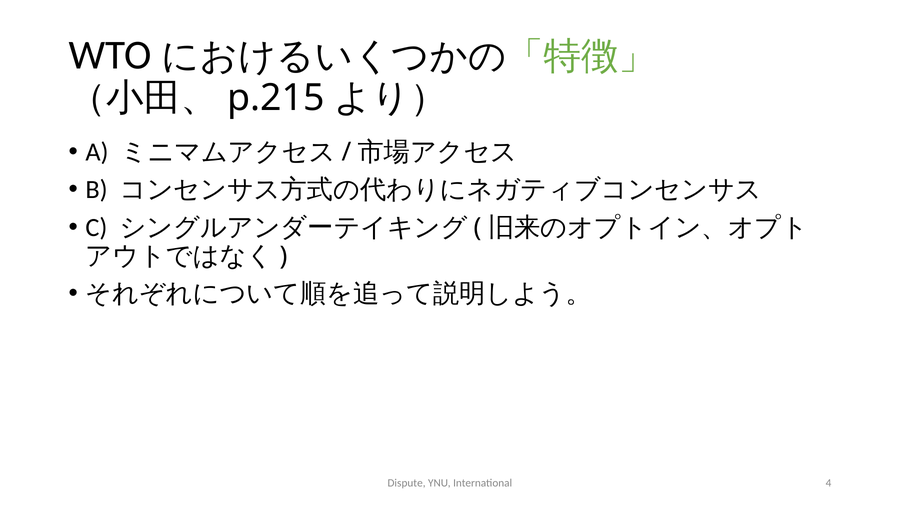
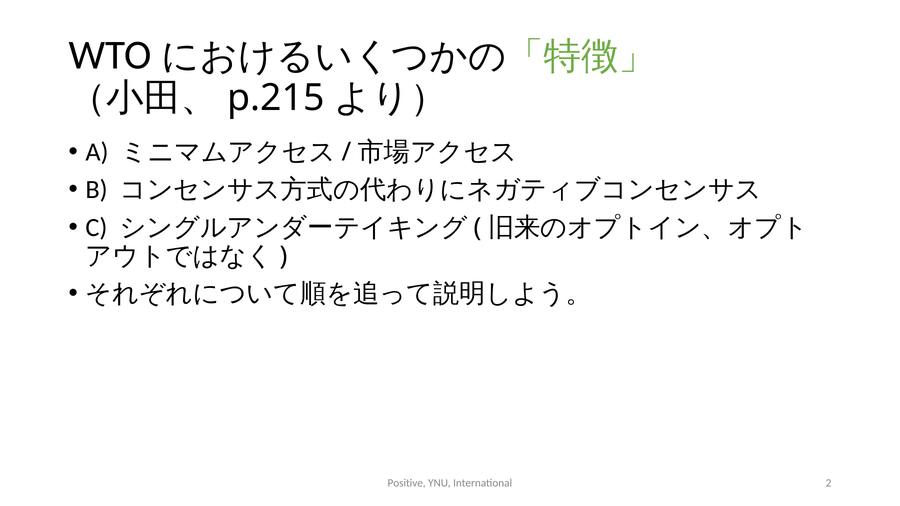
Dispute: Dispute -> Positive (407, 483)
4: 4 -> 2 (829, 483)
